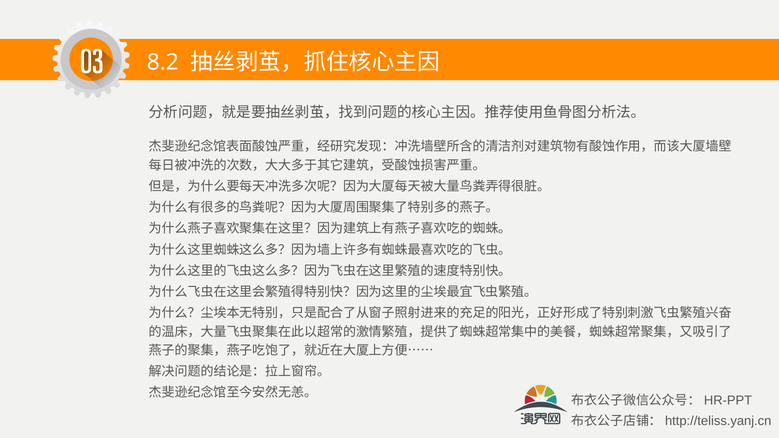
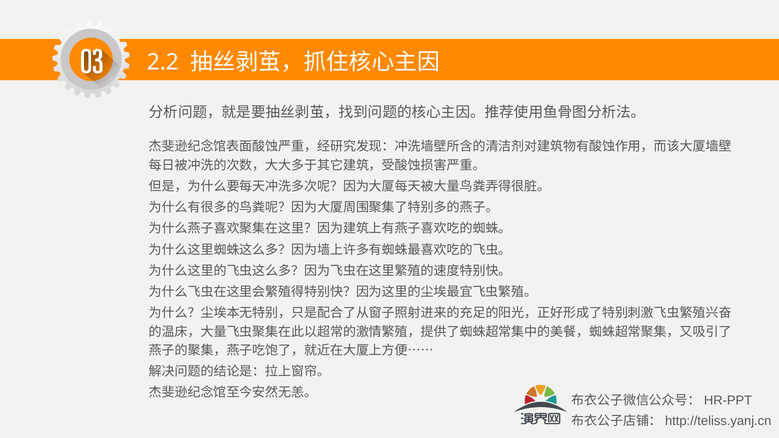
8.2: 8.2 -> 2.2 (163, 62)
